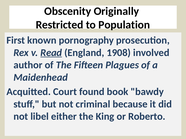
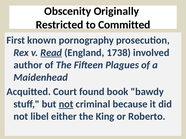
Population: Population -> Committed (124, 25)
1908: 1908 -> 1738 (119, 53)
not underline: none -> present (66, 104)
